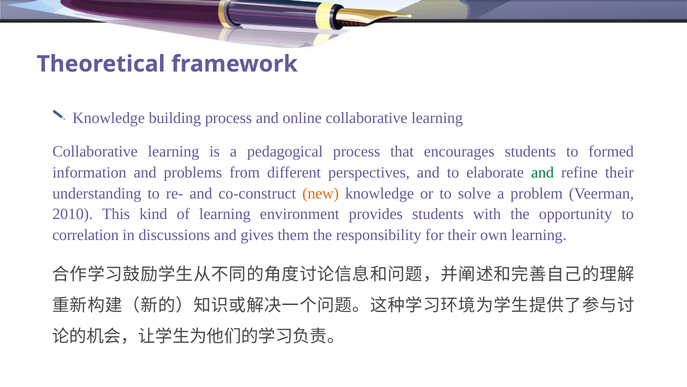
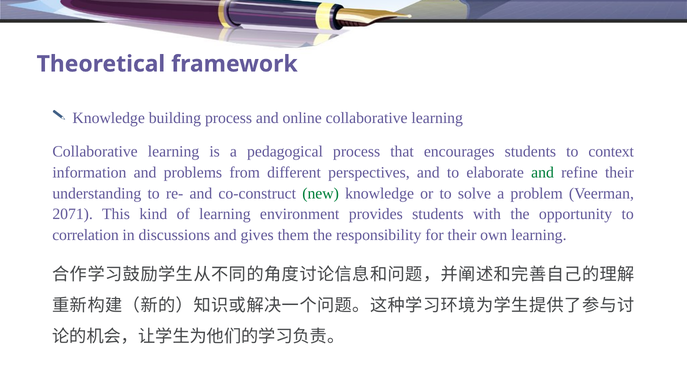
formed: formed -> context (611, 152)
new colour: orange -> green (321, 193)
2010: 2010 -> 2071 (73, 214)
